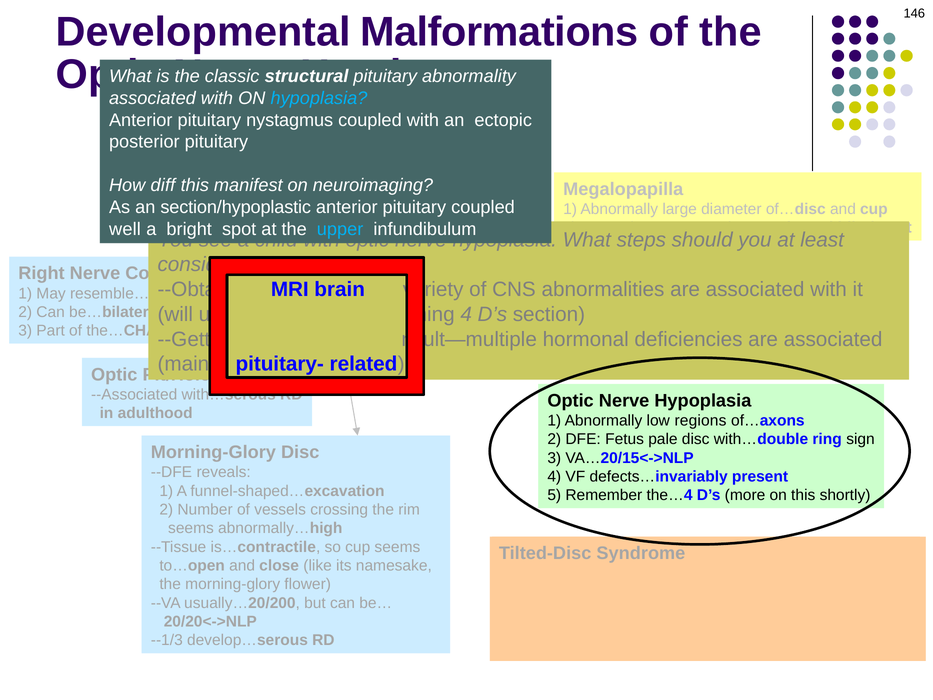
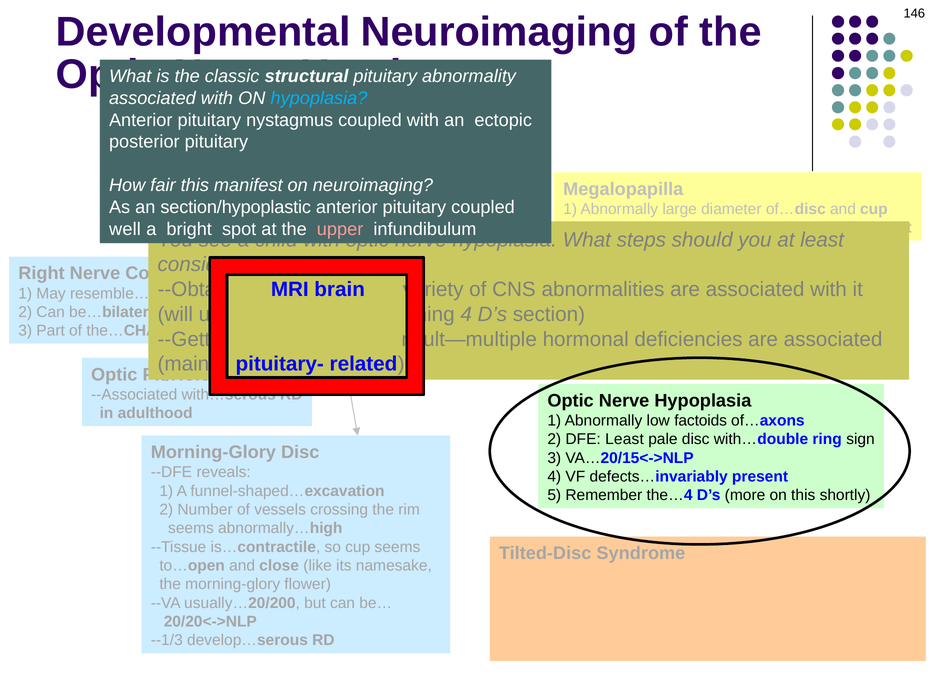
Developmental Malformations: Malformations -> Neuroimaging (499, 32)
diff: diff -> fair (163, 185)
upper colour: light blue -> pink (340, 229)
regions: regions -> factoids (701, 421)
DFE Fetus: Fetus -> Least (624, 439)
